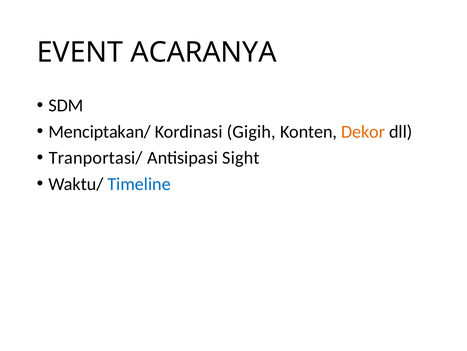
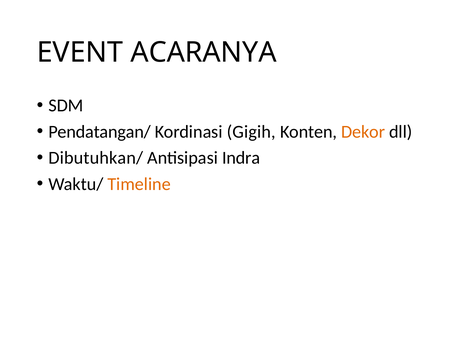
Menciptakan/: Menciptakan/ -> Pendatangan/ (100, 131)
Tranportasi/: Tranportasi/ -> Dibutuhkan/ (96, 157)
Sight: Sight -> Indra (241, 157)
Timeline colour: blue -> orange (139, 184)
